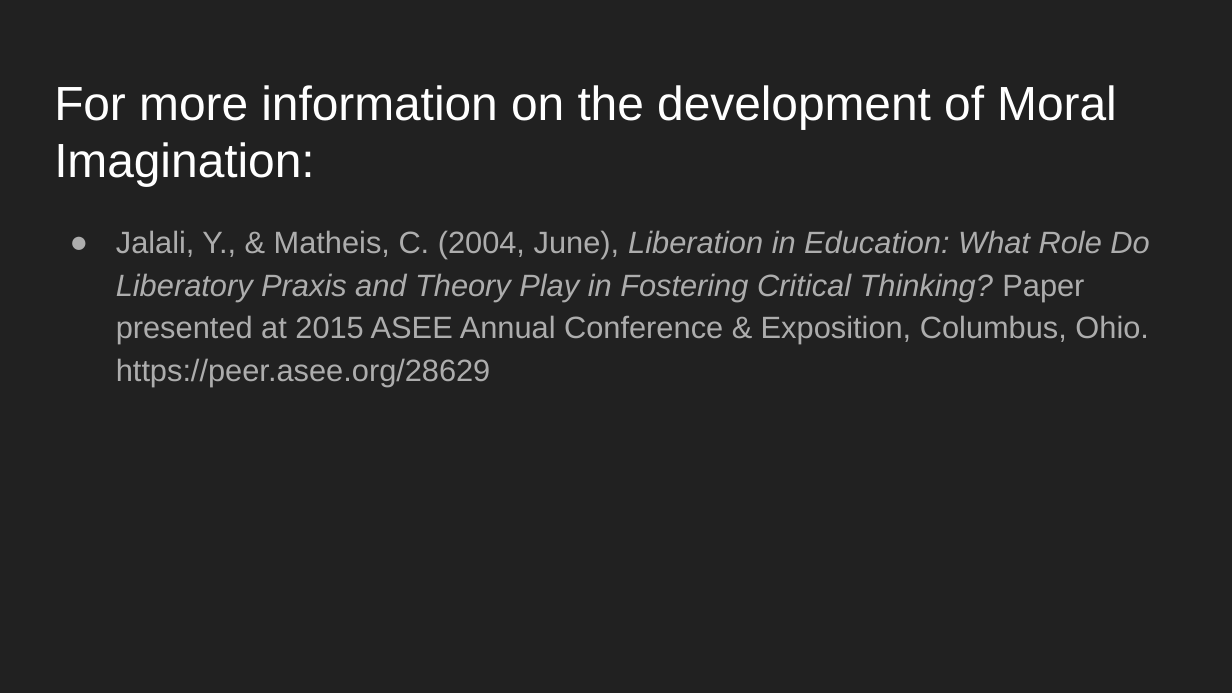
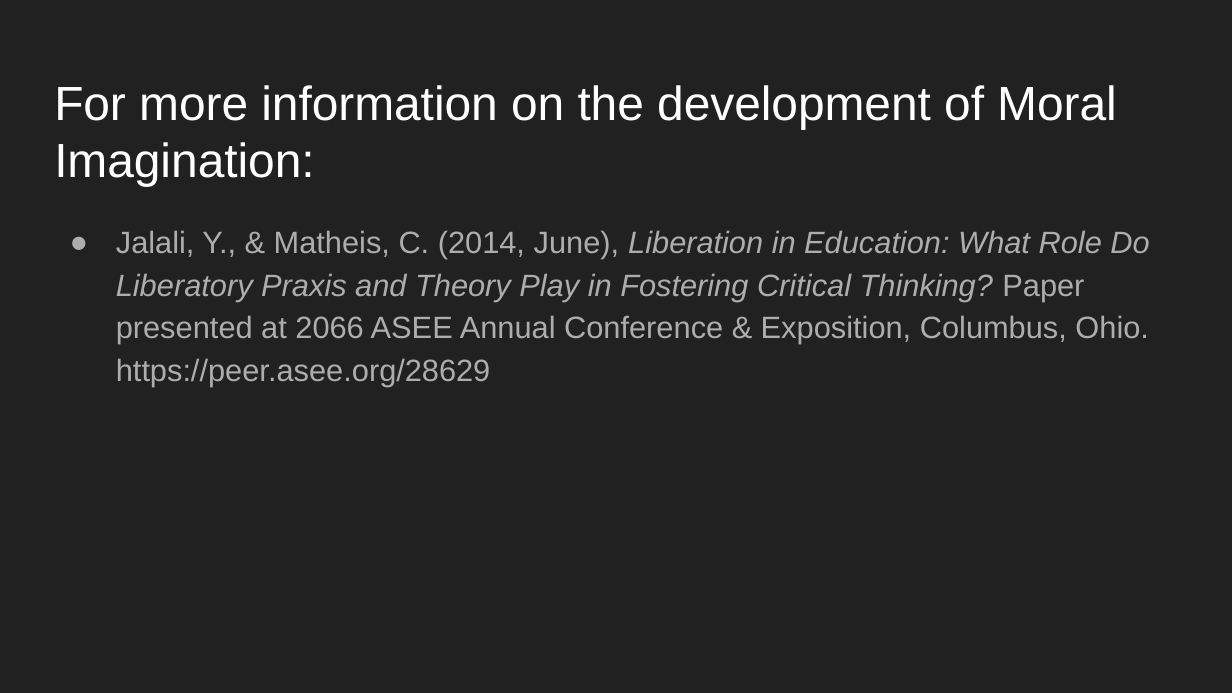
2004: 2004 -> 2014 (481, 244)
2015: 2015 -> 2066 (330, 329)
